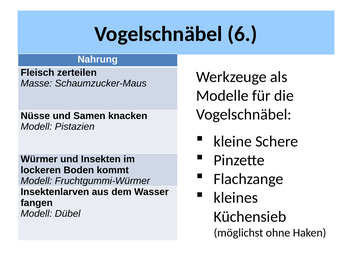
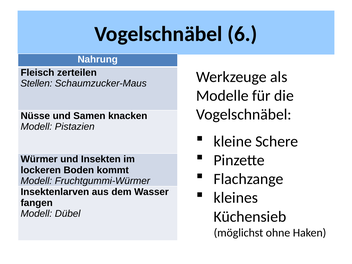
Masse: Masse -> Stellen (36, 83)
